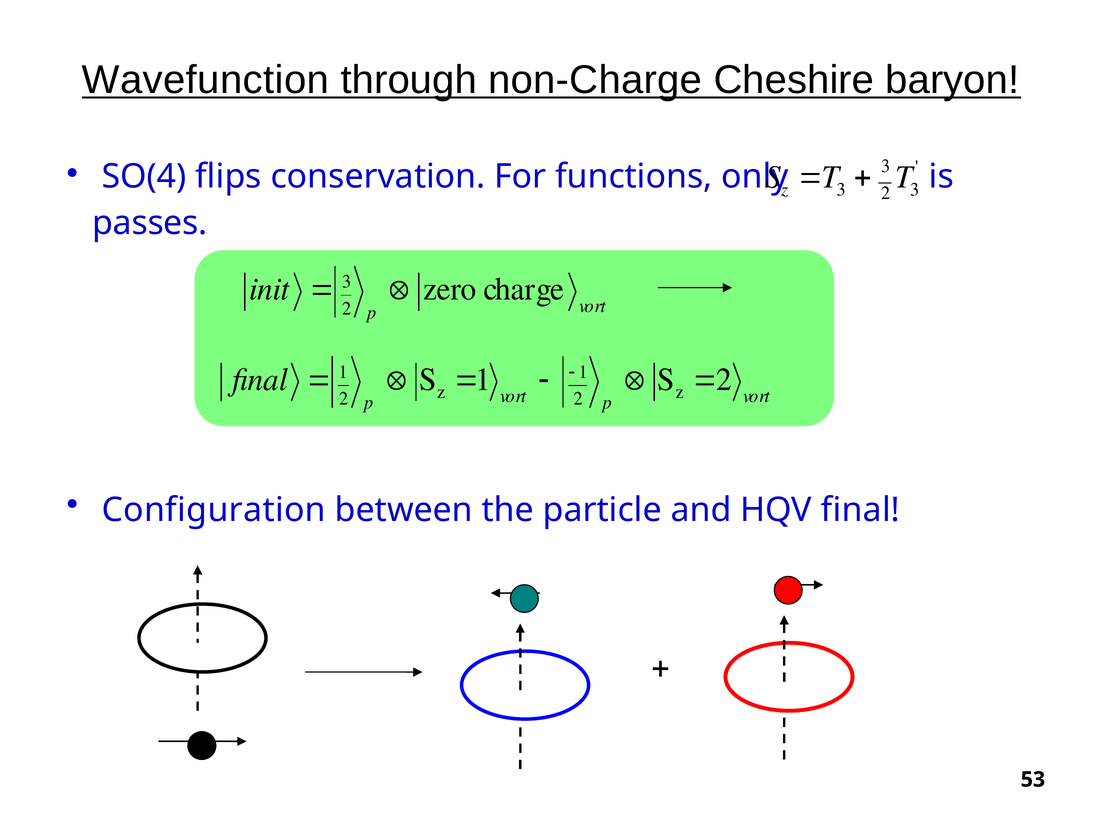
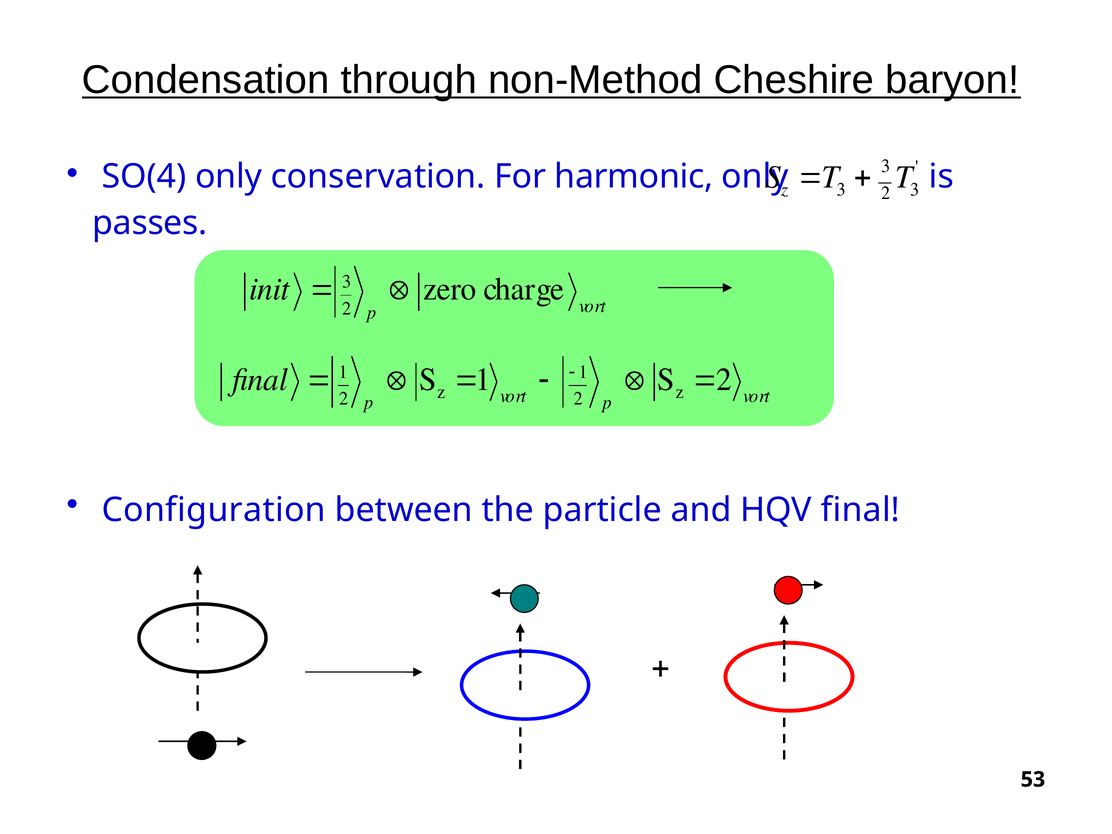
Wavefunction: Wavefunction -> Condensation (206, 80)
non-Charge: non-Charge -> non-Method (595, 80)
SO(4 flips: flips -> only (229, 176)
functions: functions -> harmonic (634, 176)
